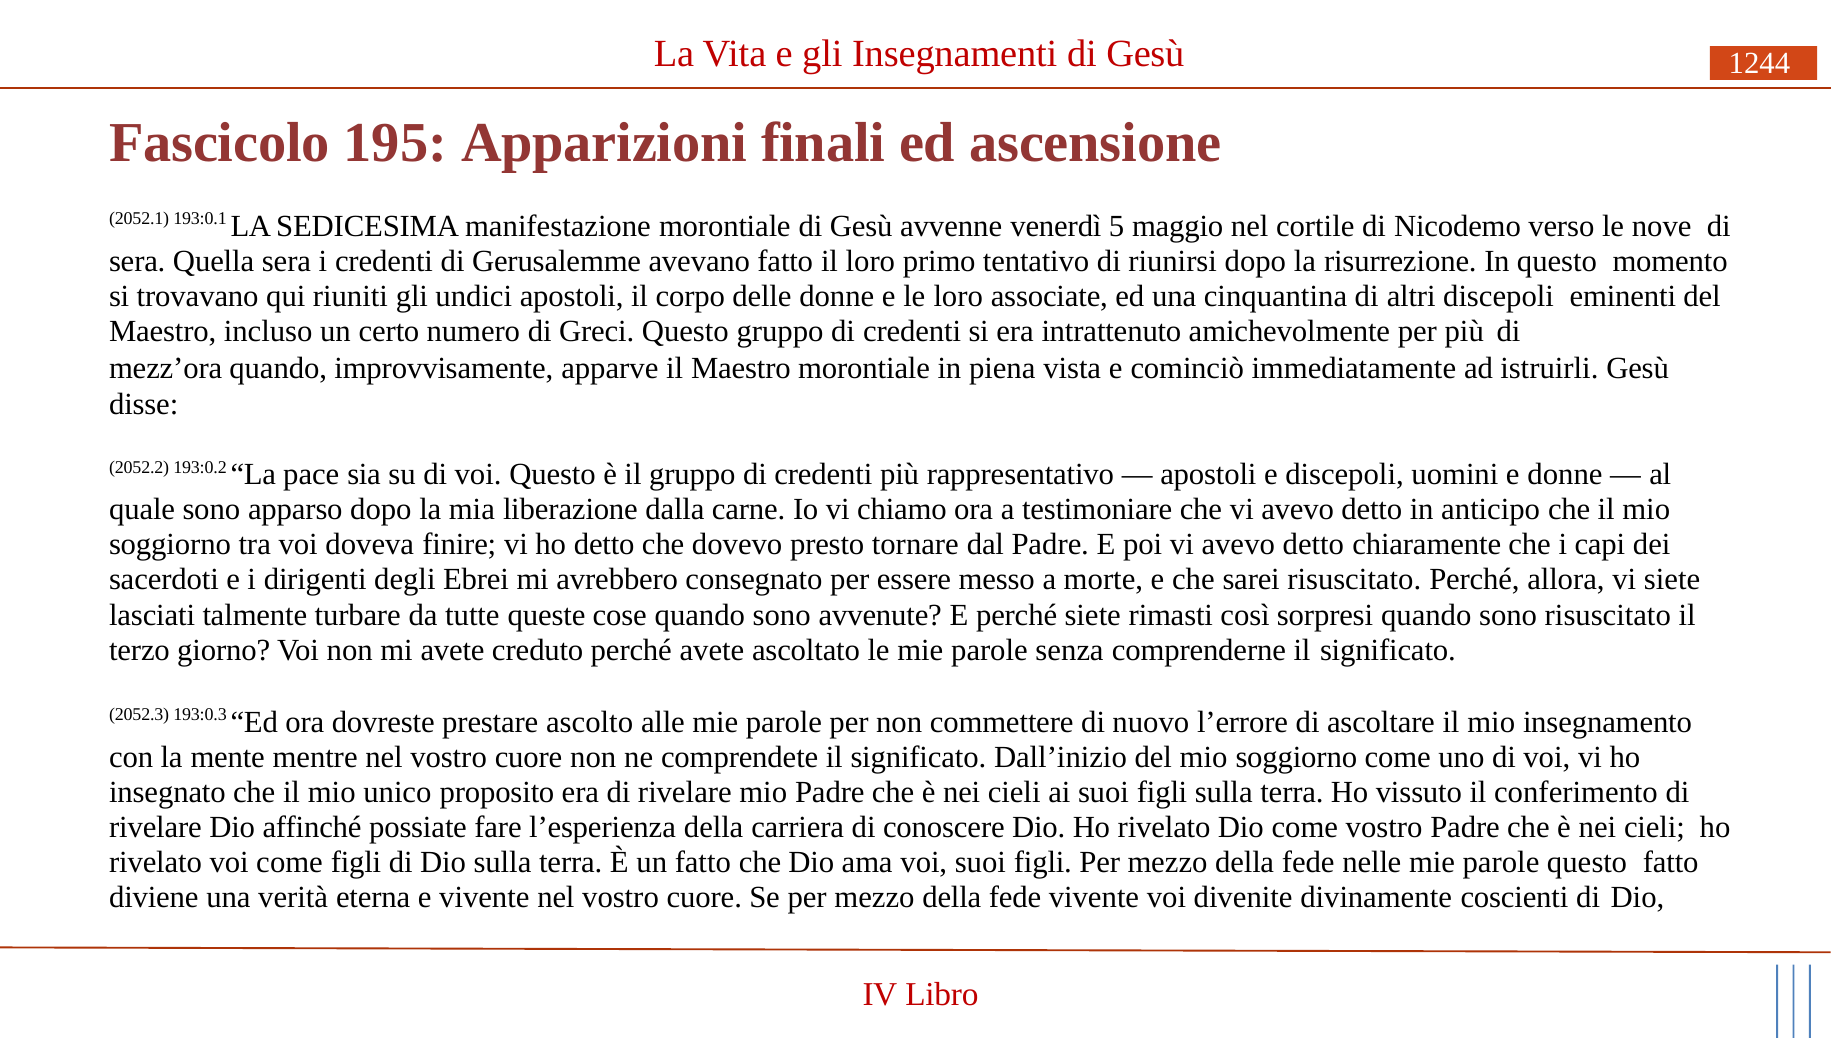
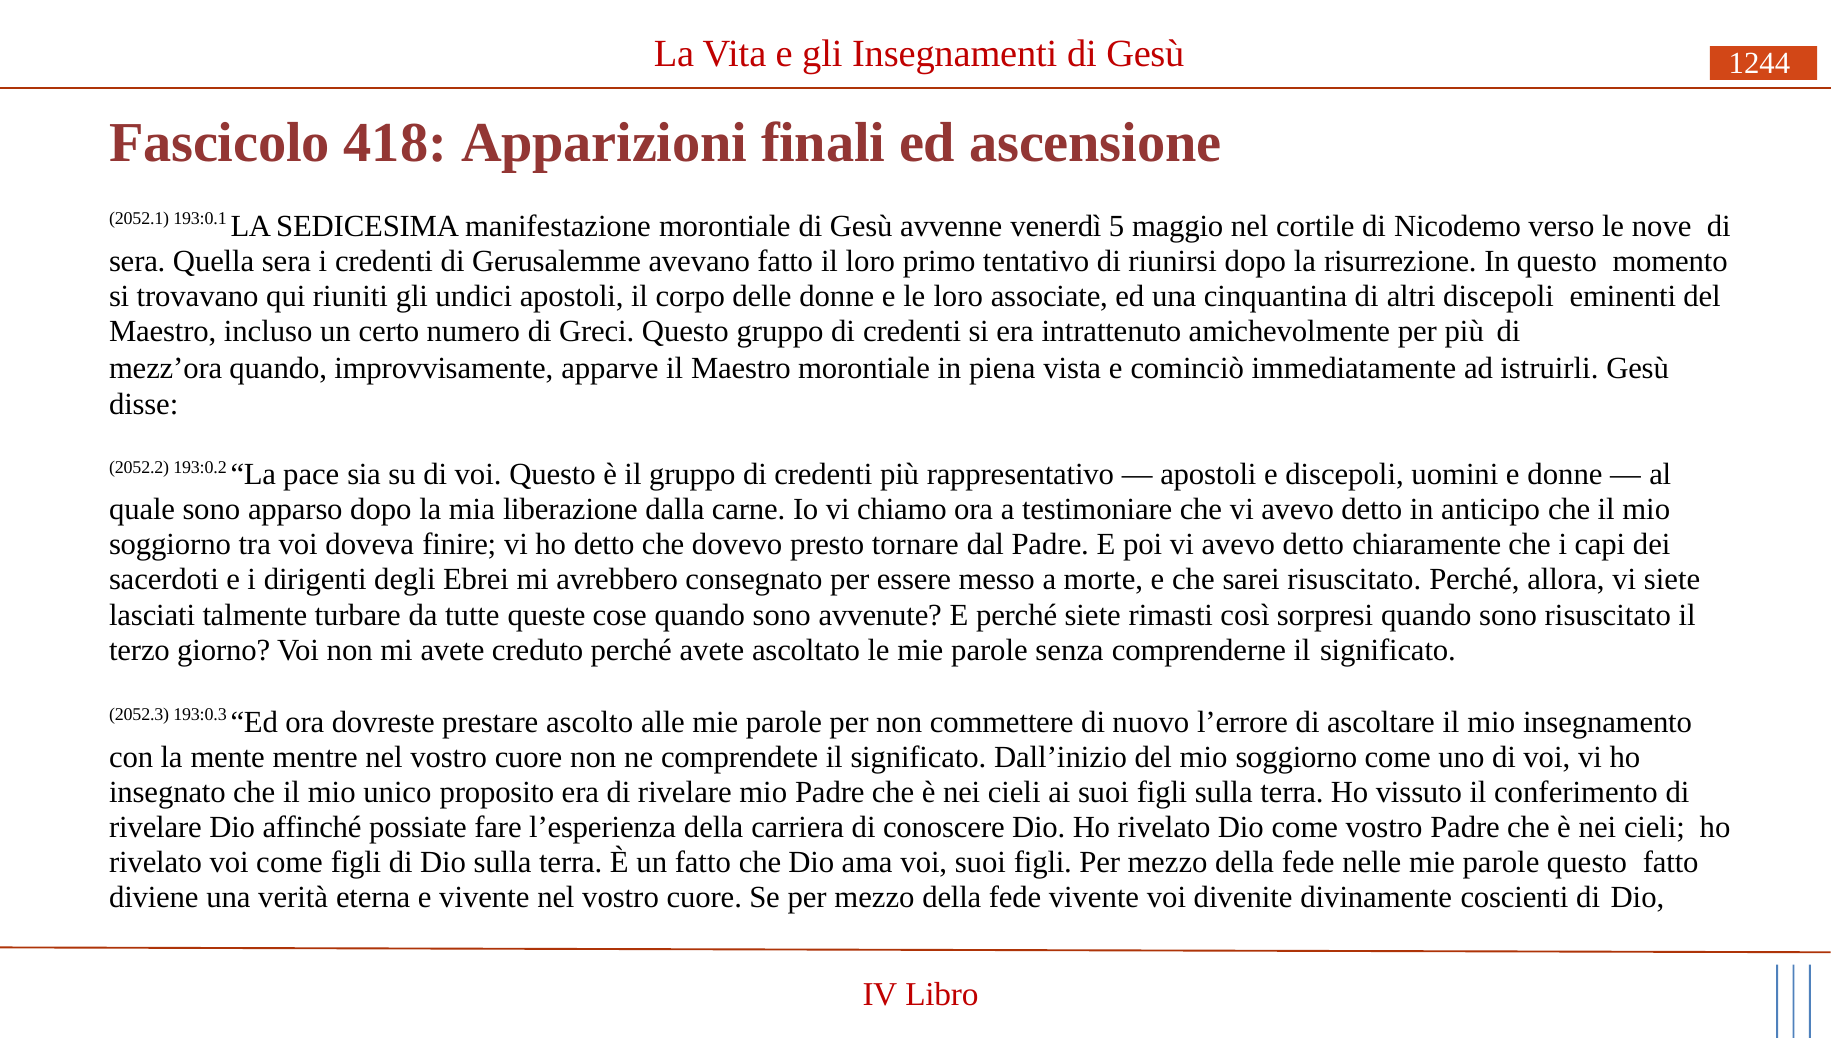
195: 195 -> 418 (395, 143)
